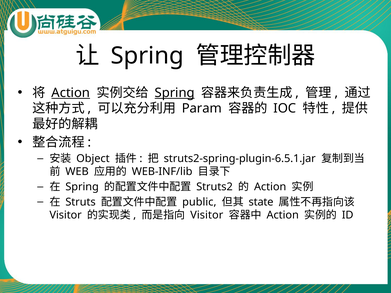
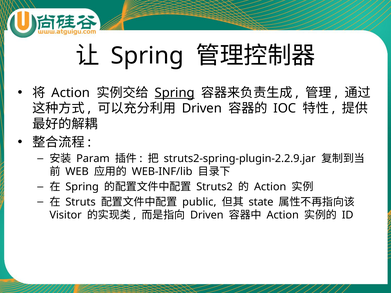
Action underline: present -> none (71, 93)
Param: Param -> Driven (202, 108)
Object: Object -> Param (93, 159)
struts2-spring-plugin-6.5.1.jar: struts2-spring-plugin-6.5.1.jar -> struts2-spring-plugin-2.2.9.jar (240, 159)
Visitor: Visitor -> Driven (207, 215)
